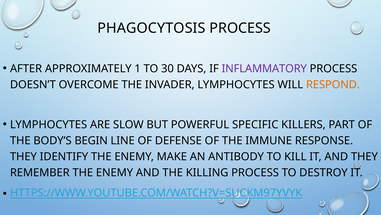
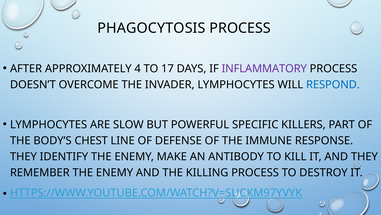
1: 1 -> 4 (138, 68)
30: 30 -> 17 (167, 68)
RESPOND colour: orange -> blue (333, 84)
BEGIN: BEGIN -> CHEST (91, 140)
